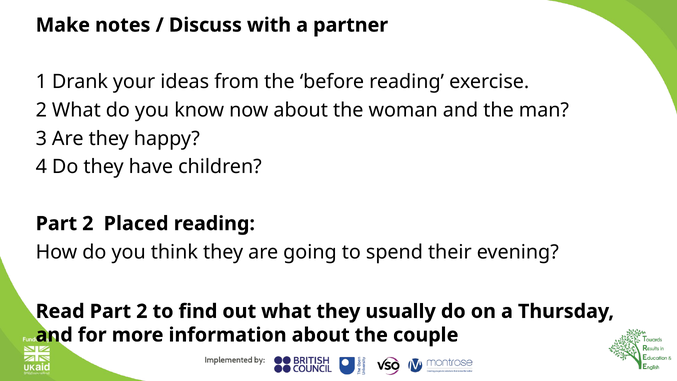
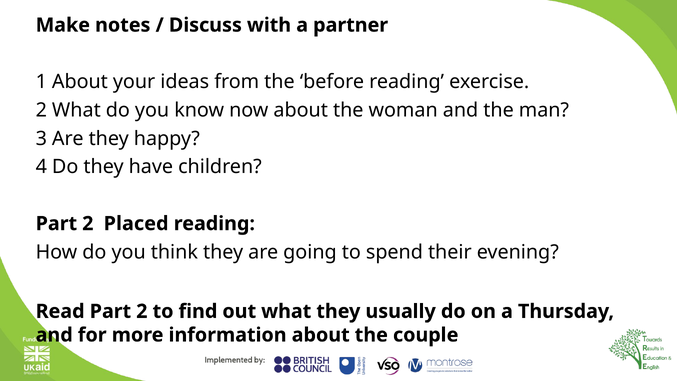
1 Drank: Drank -> About (80, 82)
